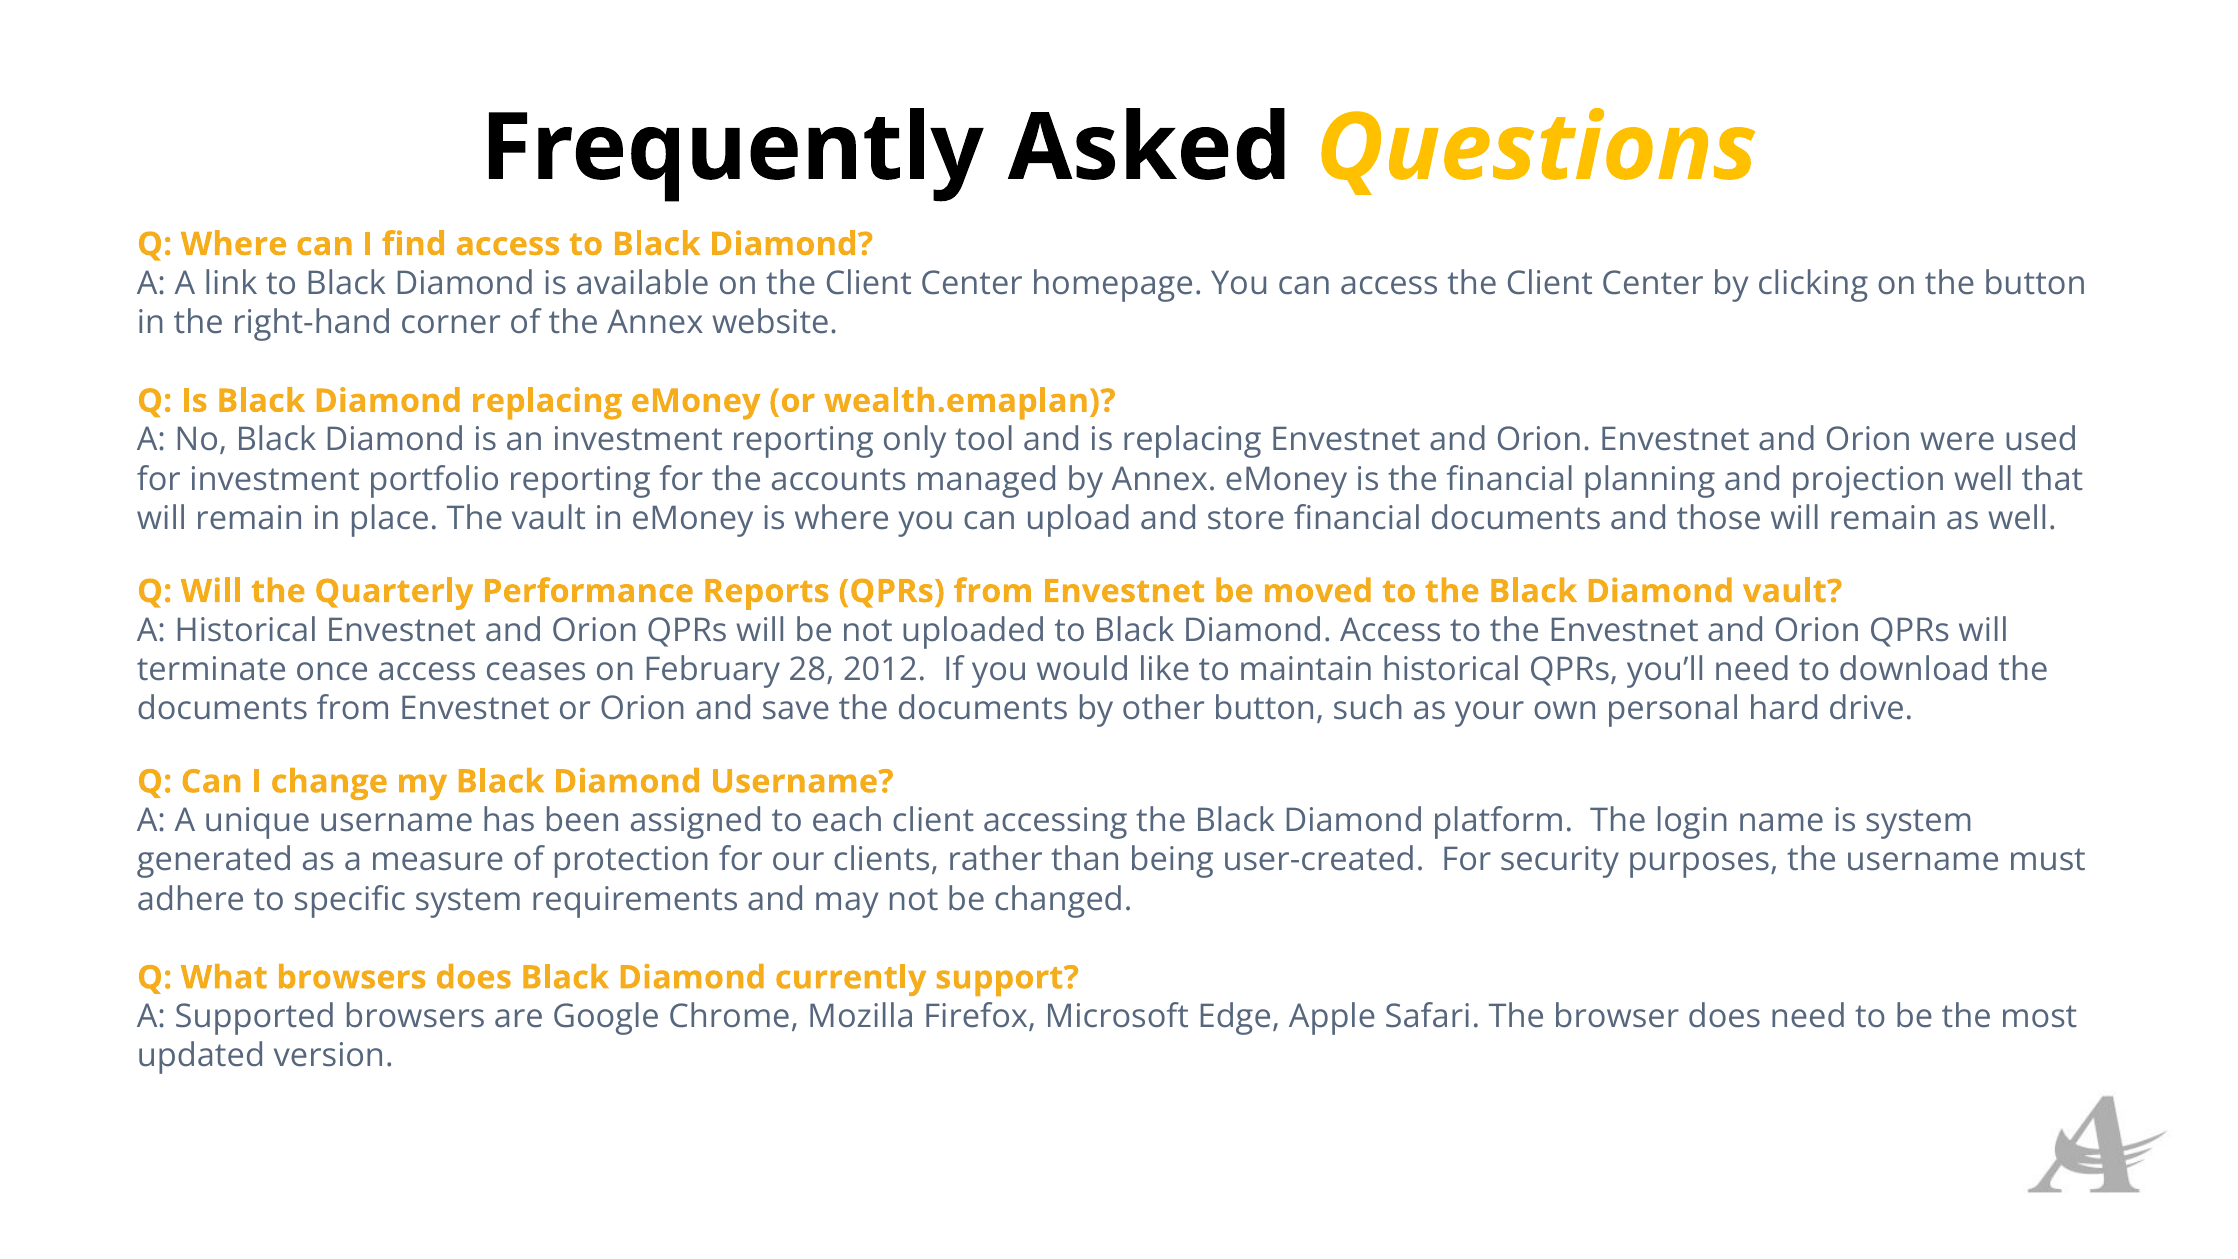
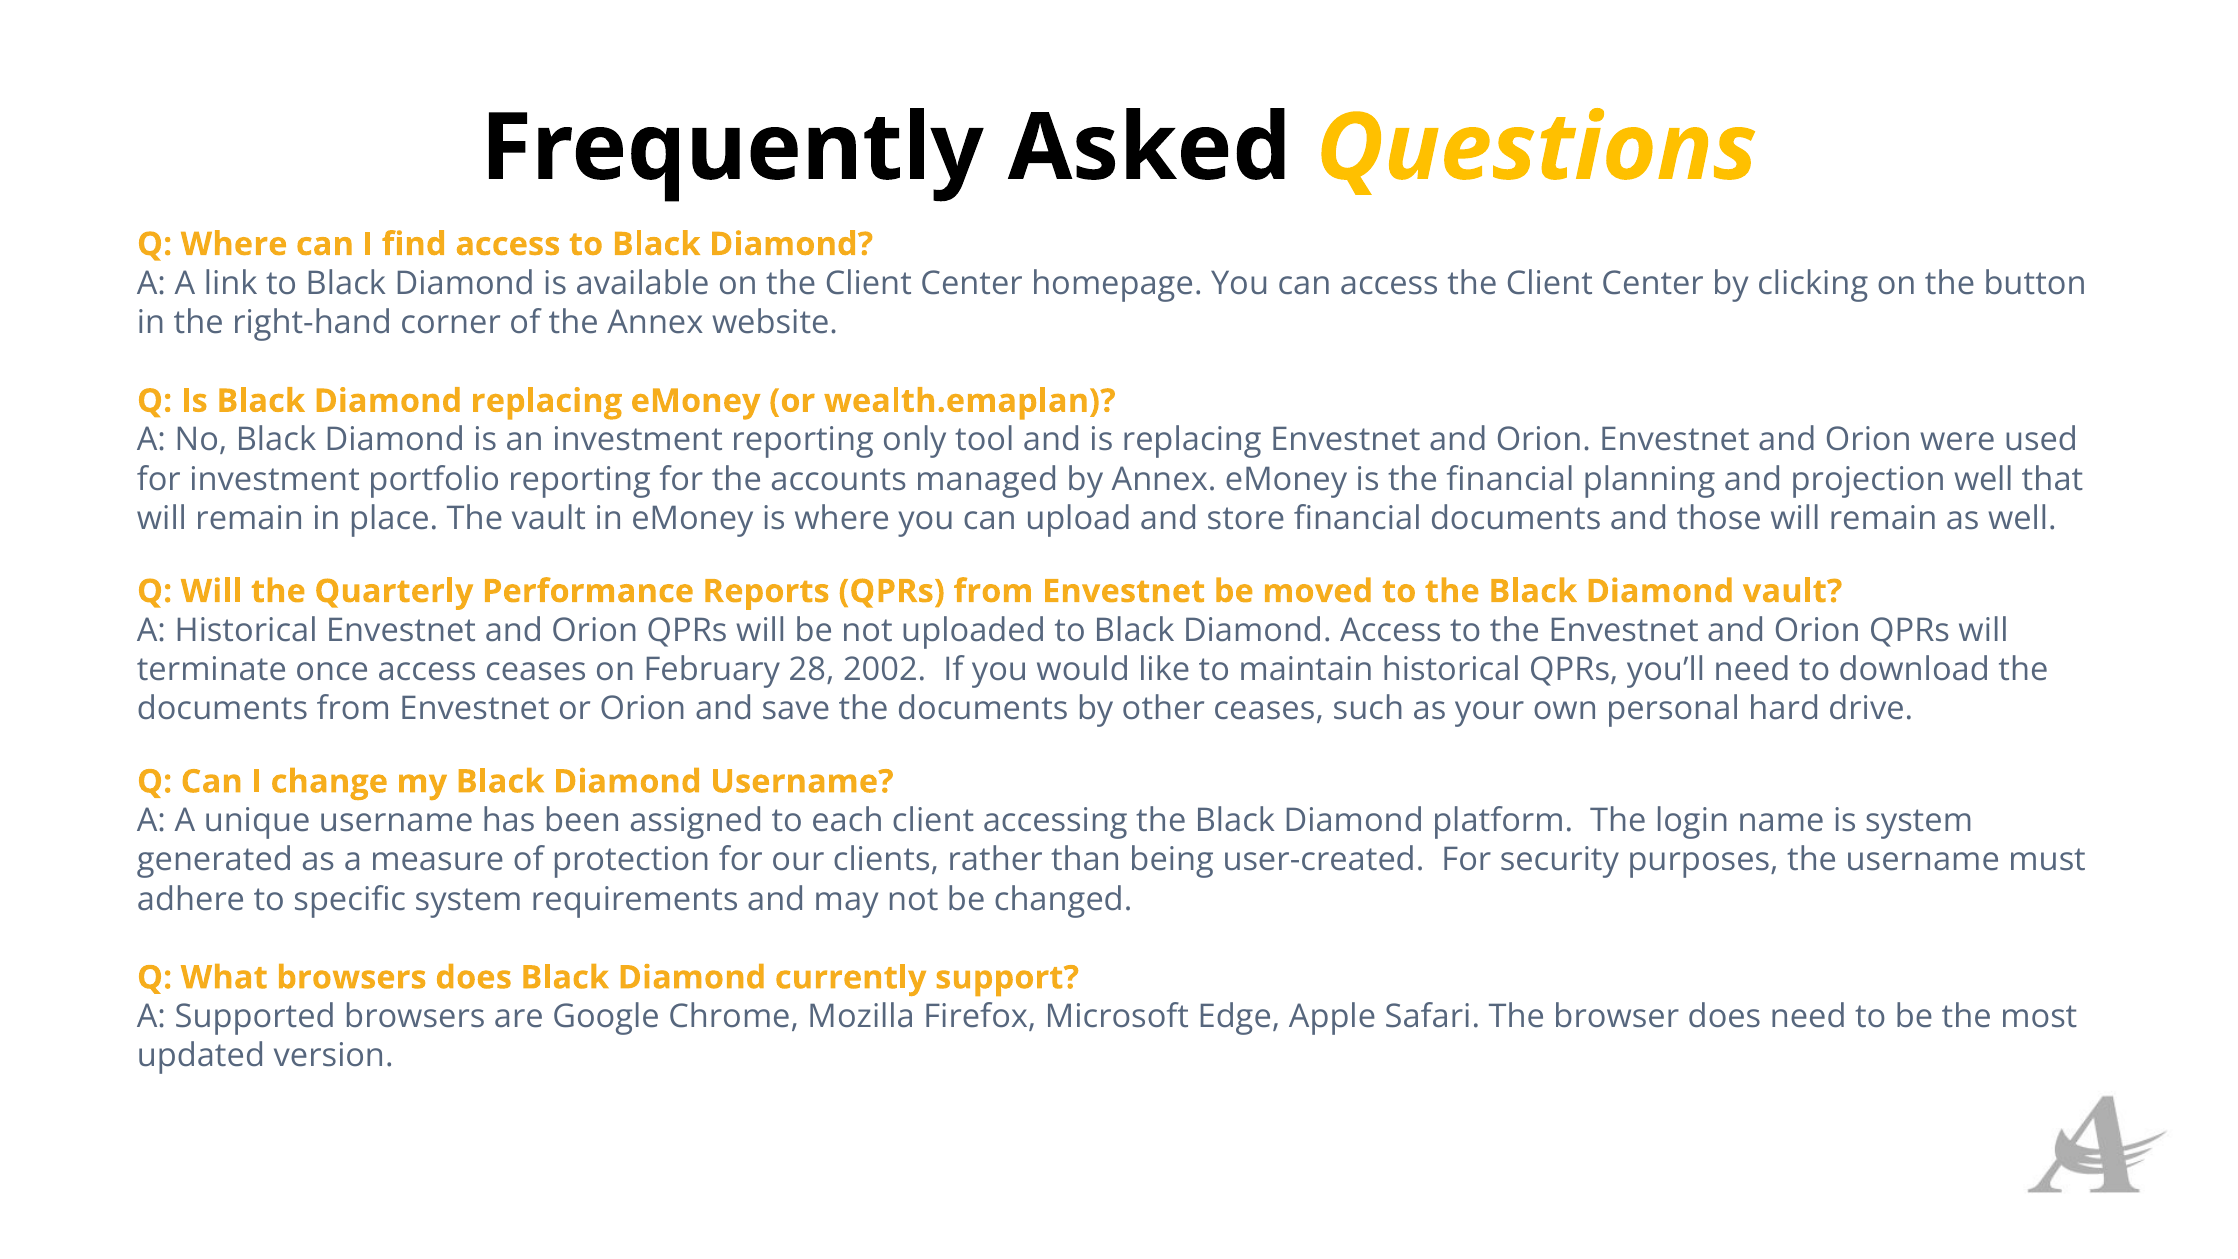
2012: 2012 -> 2002 (885, 670)
other button: button -> ceases (1269, 709)
